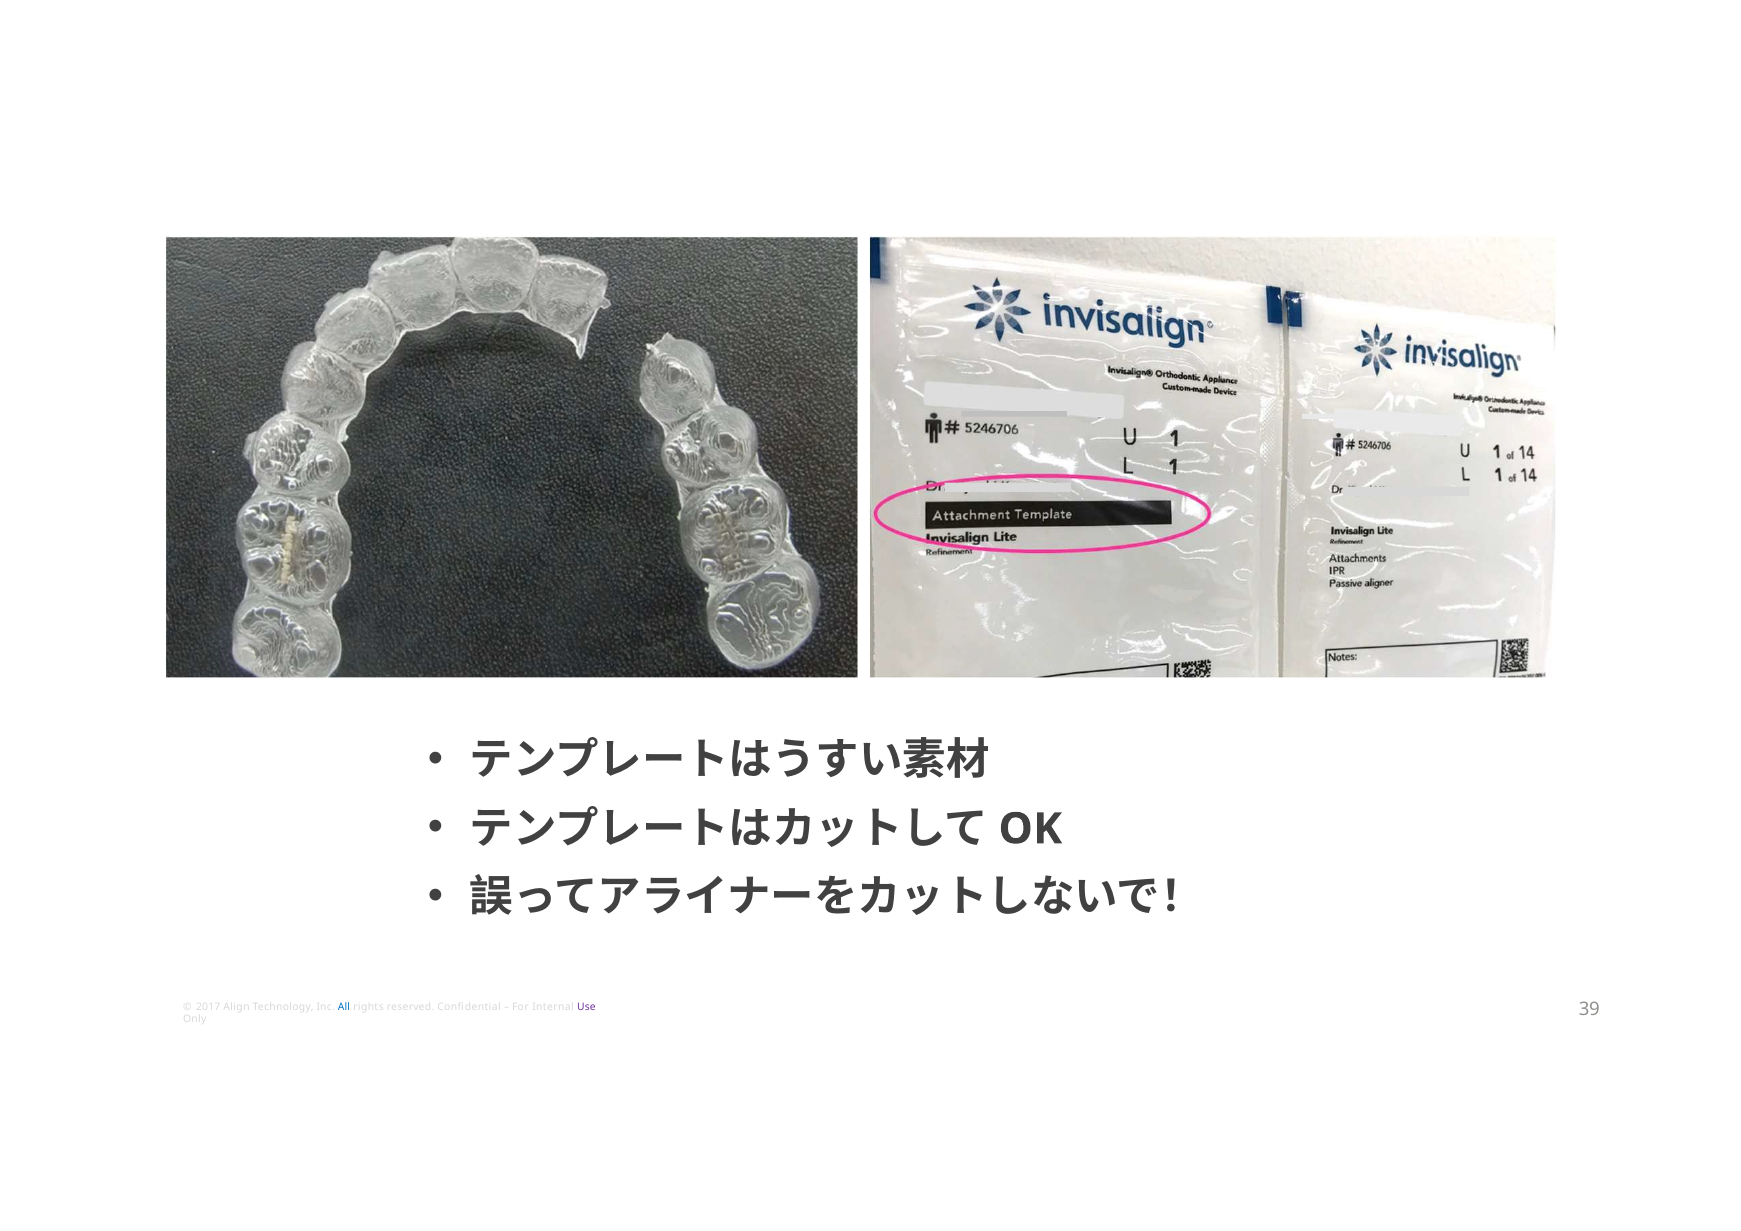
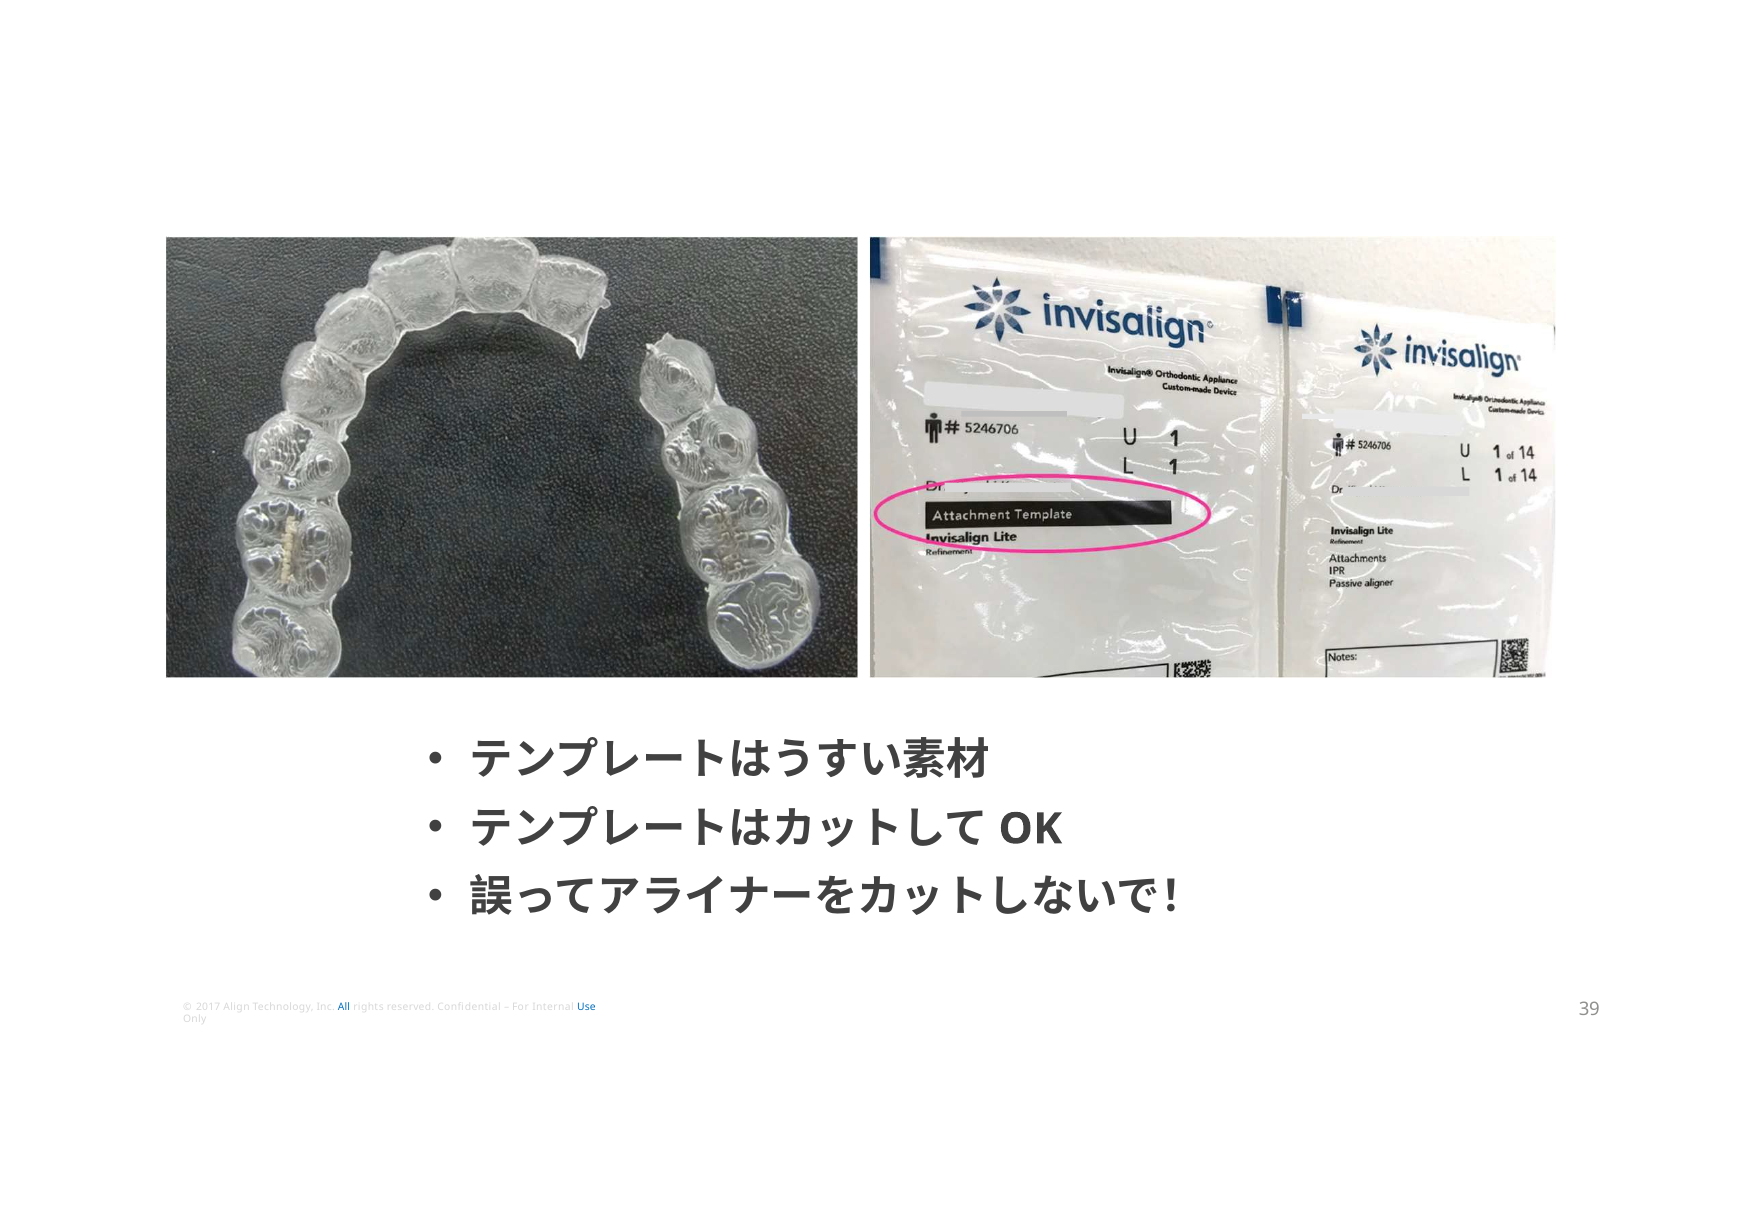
Use colour: purple -> blue (586, 1007)
